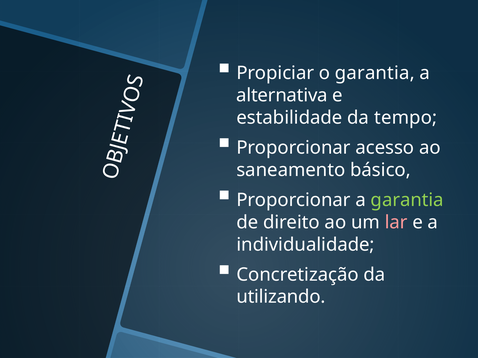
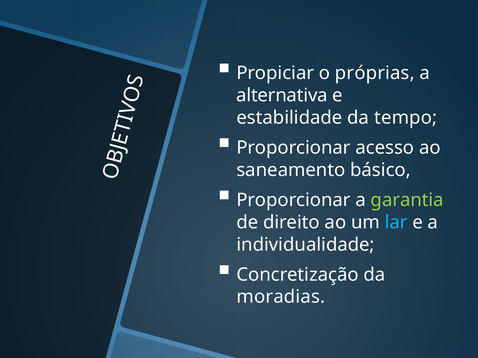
o garantia: garantia -> próprias (375, 73)
lar colour: pink -> light blue (396, 223)
utilizando: utilizando -> moradias (281, 297)
